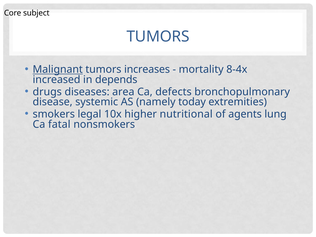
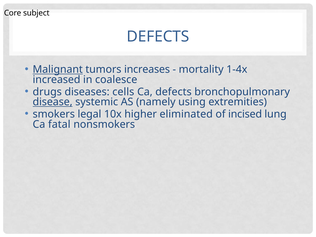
TUMORS: TUMORS -> DEFECTS (158, 37)
8-4x: 8-4x -> 1-4x (237, 70)
depends: depends -> coalesce (116, 80)
area: area -> cells (123, 92)
disease underline: none -> present (53, 102)
today: today -> using (192, 102)
nutritional: nutritional -> eliminated (186, 114)
agents: agents -> incised (245, 114)
